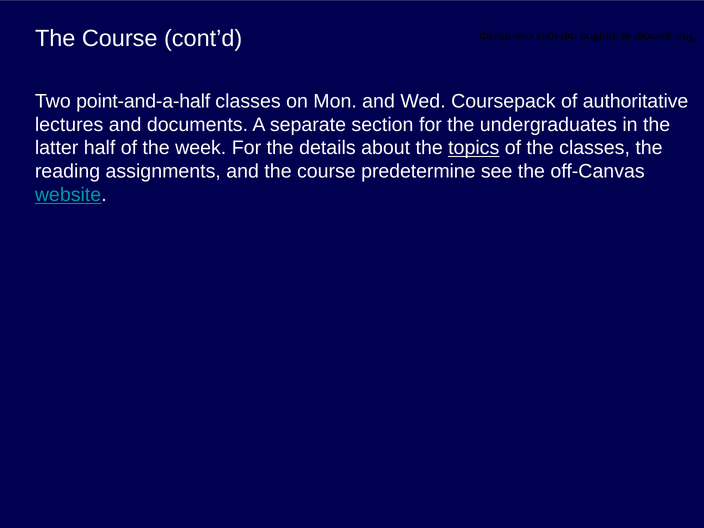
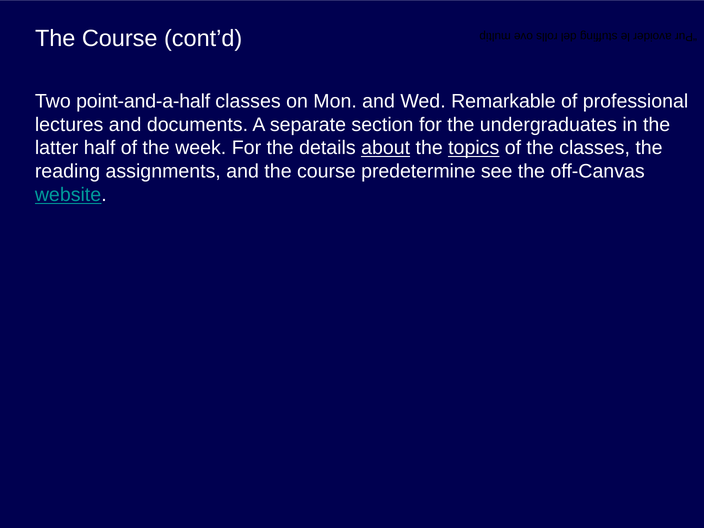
Coursepack: Coursepack -> Remarkable (503, 101)
authoritative: authoritative -> professional (636, 101)
about underline: none -> present (386, 148)
